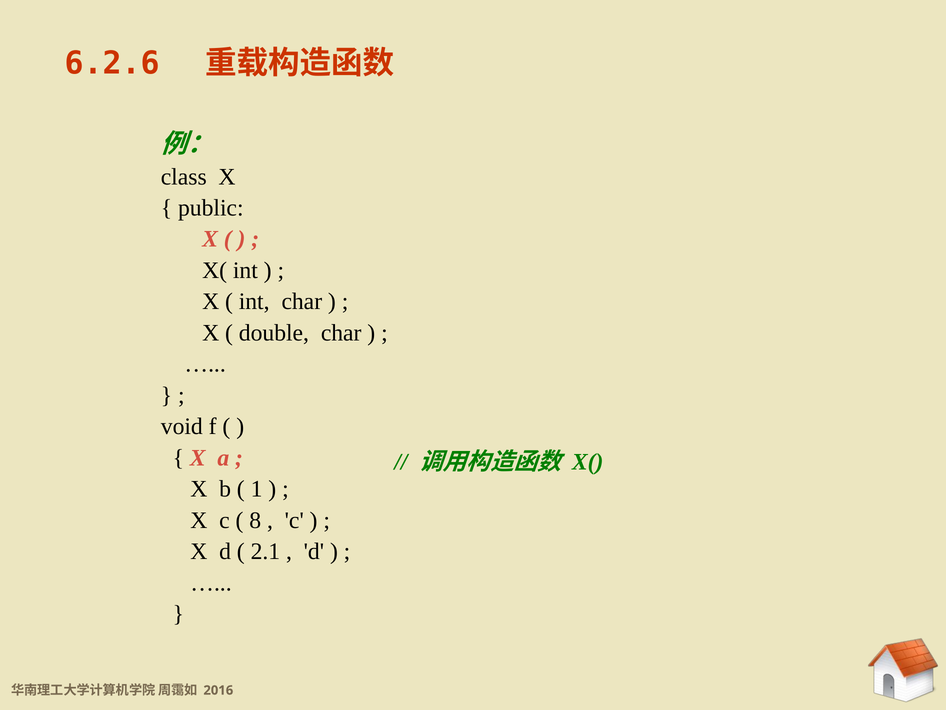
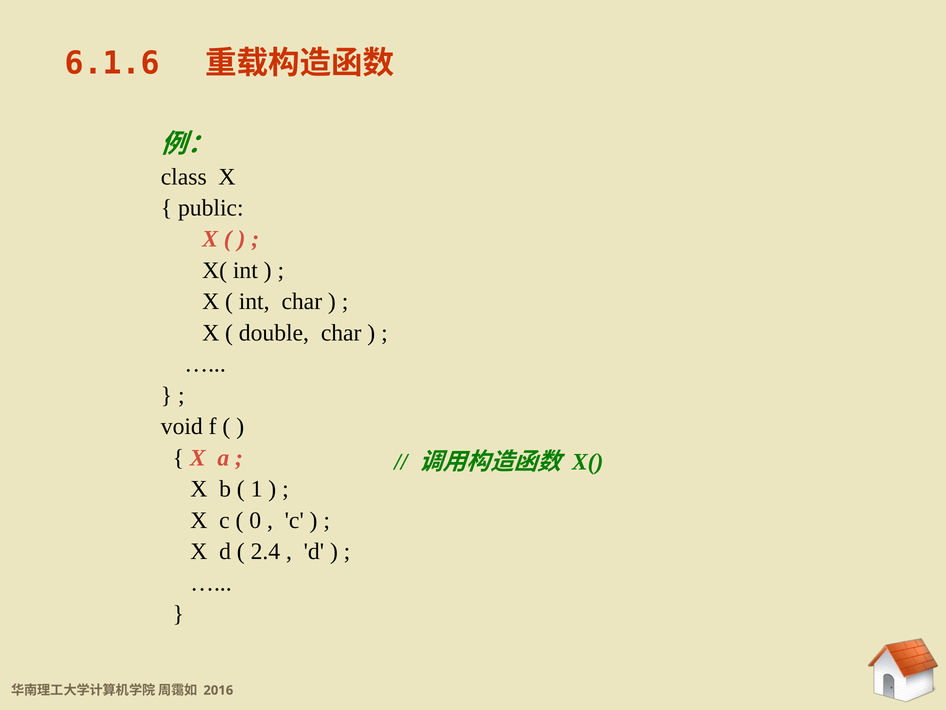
6.2.6: 6.2.6 -> 6.1.6 (112, 63)
8: 8 -> 0 (255, 520)
2.1: 2.1 -> 2.4 (265, 551)
